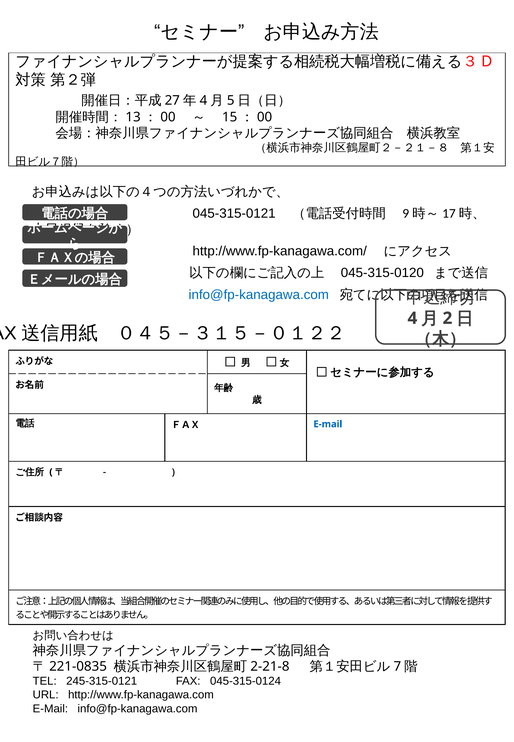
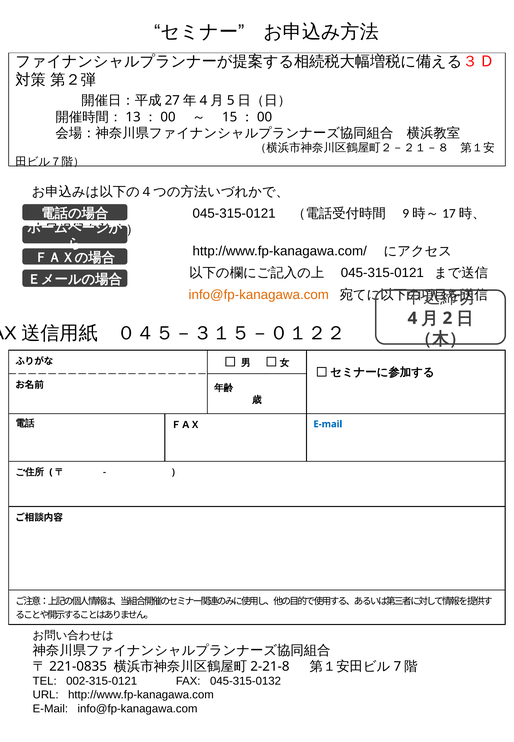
045-315-0120: 045-315-0120 -> 045-315-0121 (382, 273)
info@fp-kanagawa.com colour: blue -> orange (259, 295)
245-315-0121: 245-315-0121 -> 002-315-0121 (102, 682)
045-315-0124: 045-315-0124 -> 045-315-0132 (246, 682)
